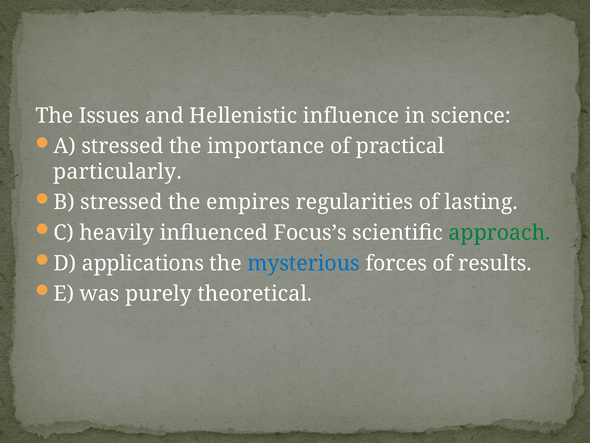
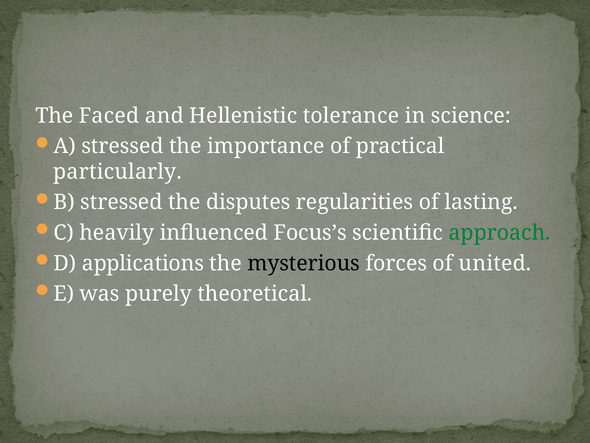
Issues: Issues -> Faced (109, 116)
influence: influence -> tolerance (351, 116)
empires: empires -> disputes (248, 202)
mysterious colour: blue -> black (304, 263)
results: results -> united (495, 263)
